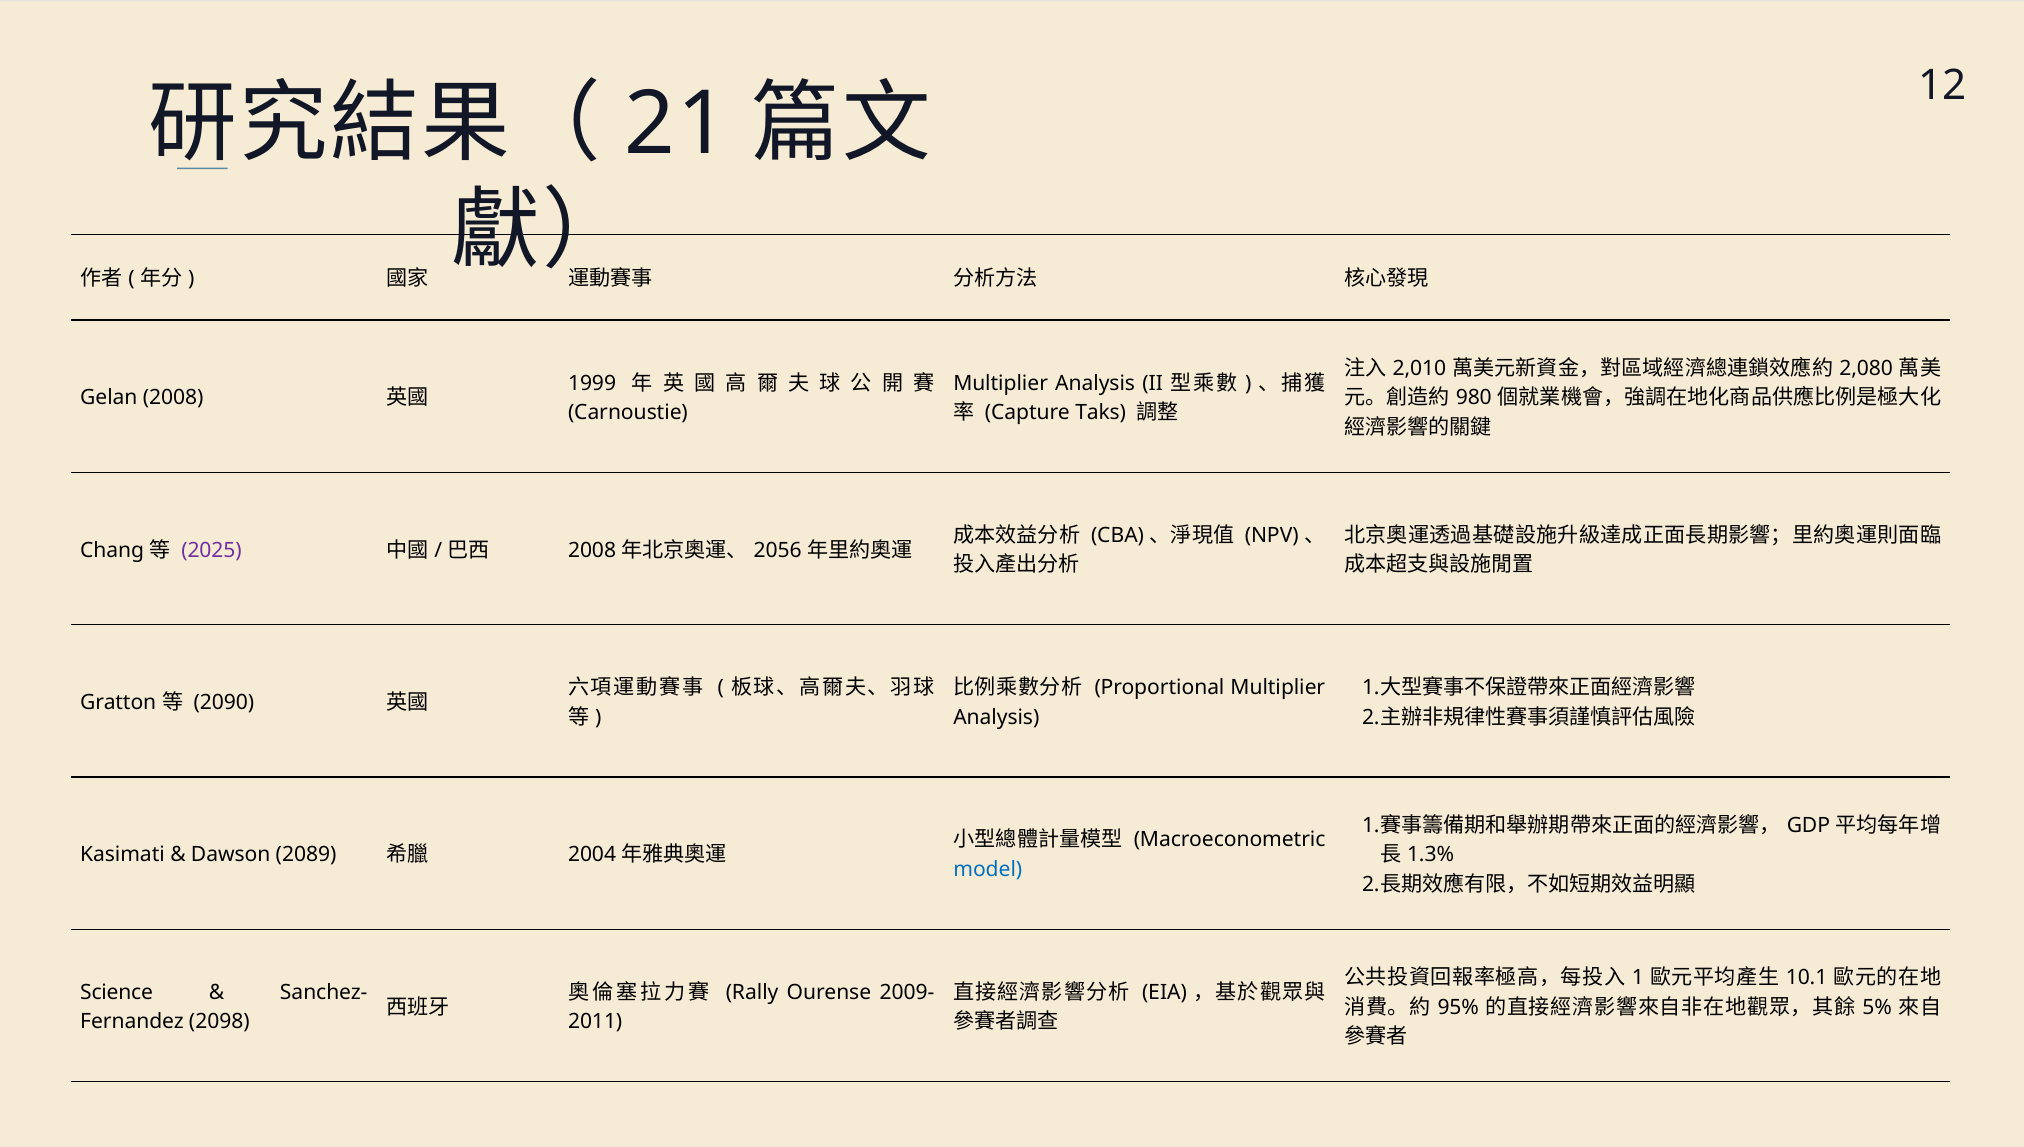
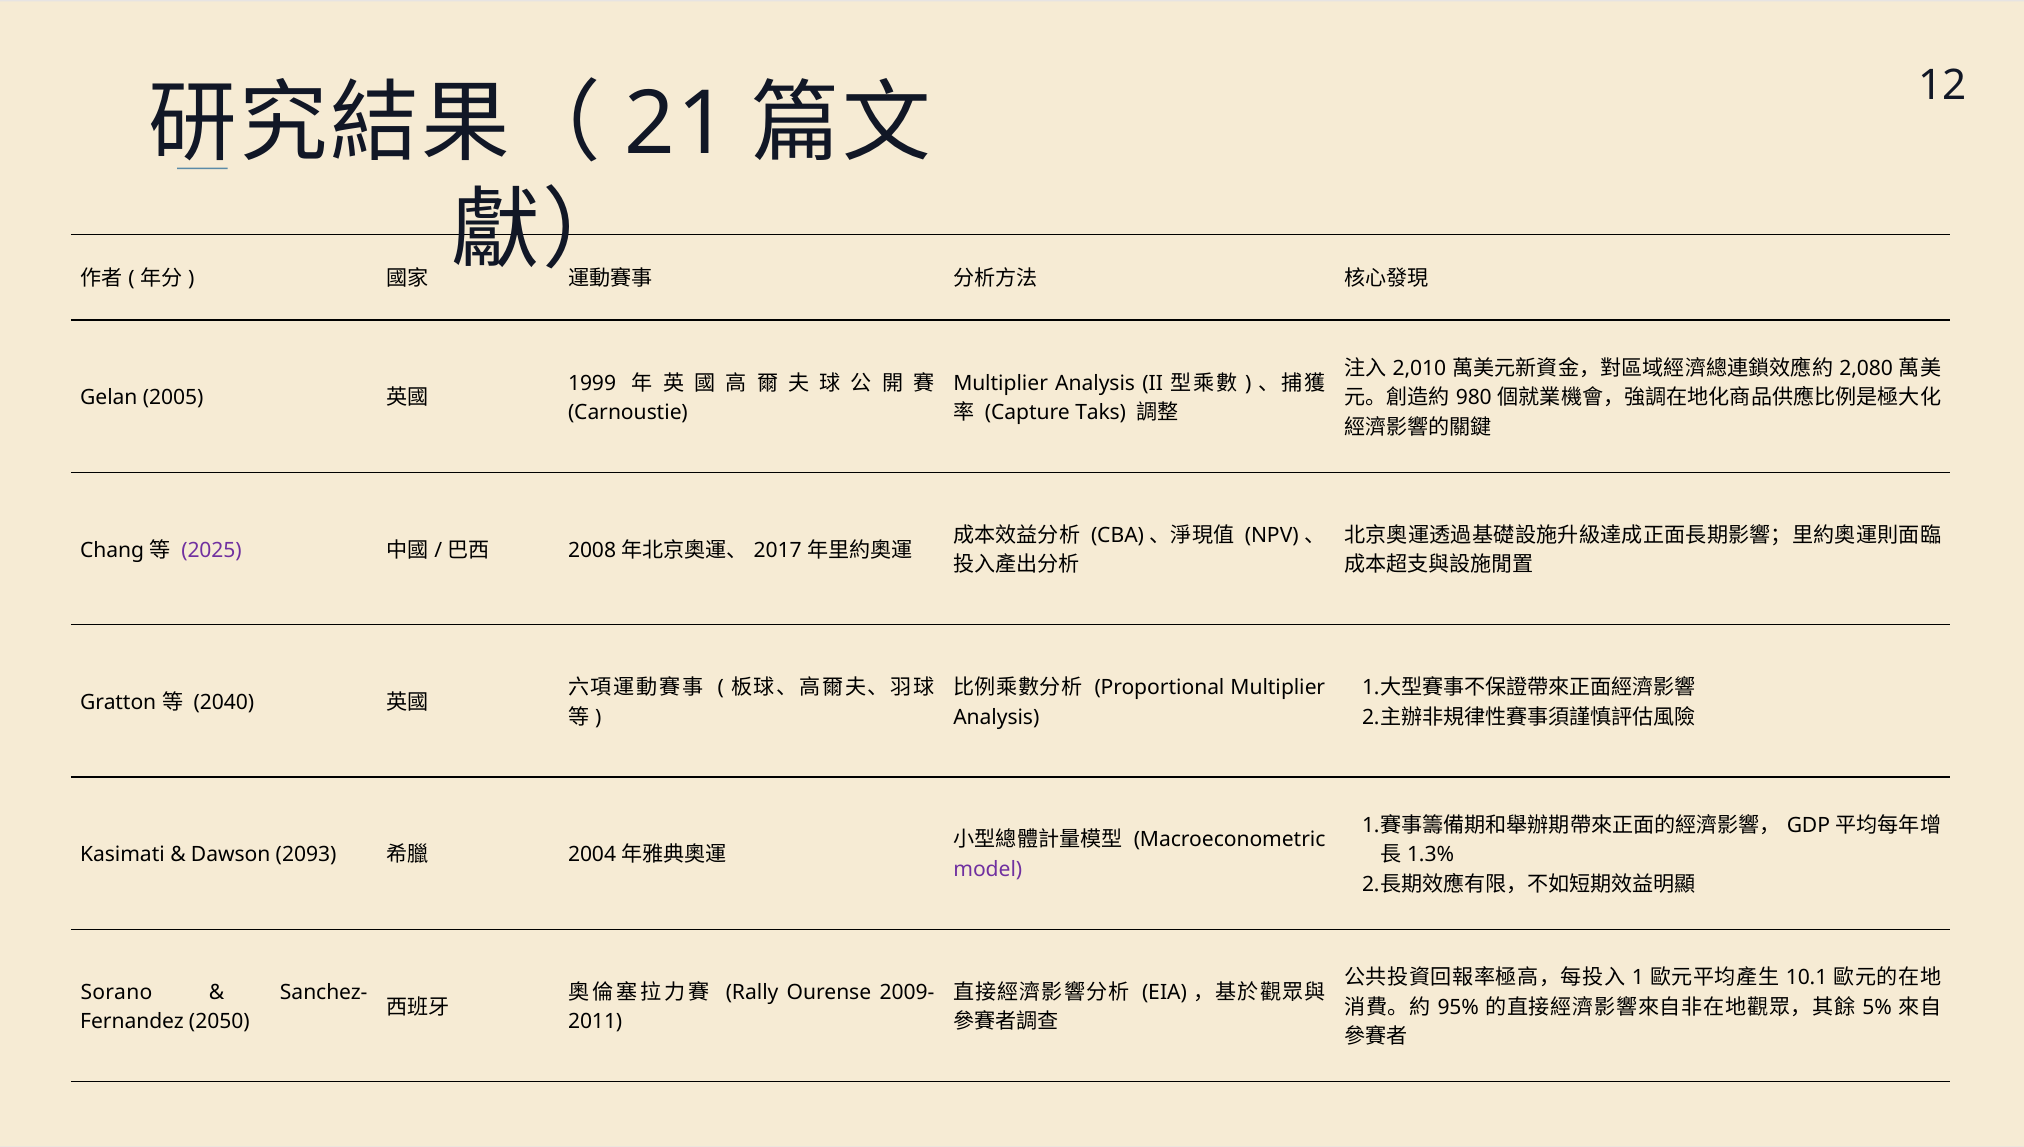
Gelan 2008: 2008 -> 2005 (173, 398)
2056: 2056 -> 2017 (778, 550)
2090: 2090 -> 2040 (224, 702)
2089: 2089 -> 2093 (306, 855)
model colour: blue -> purple (988, 869)
Science: Science -> Sorano (116, 992)
2098: 2098 -> 2050 (219, 1022)
